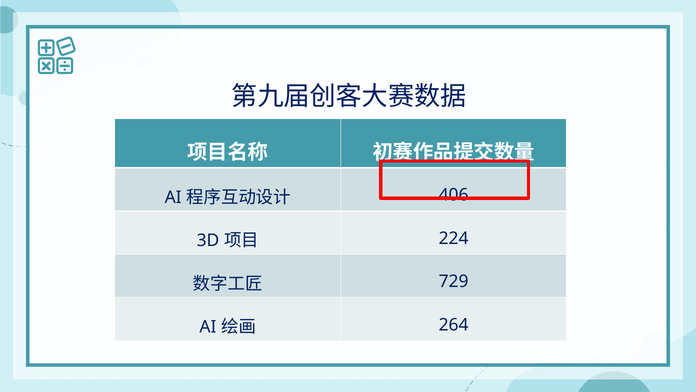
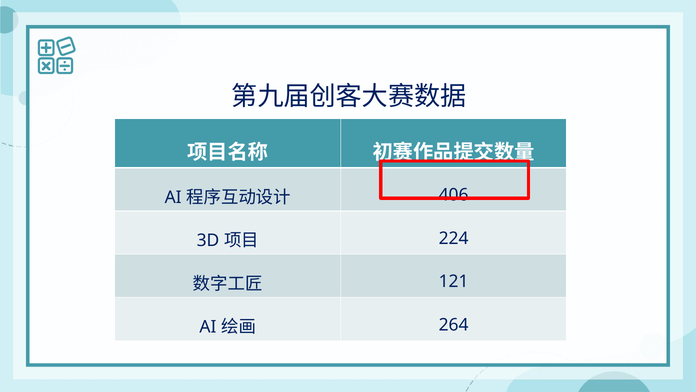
729: 729 -> 121 (454, 281)
